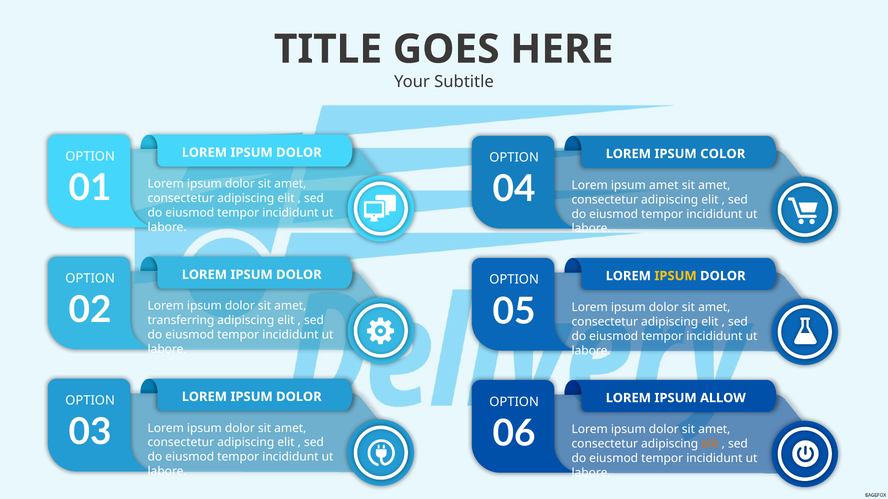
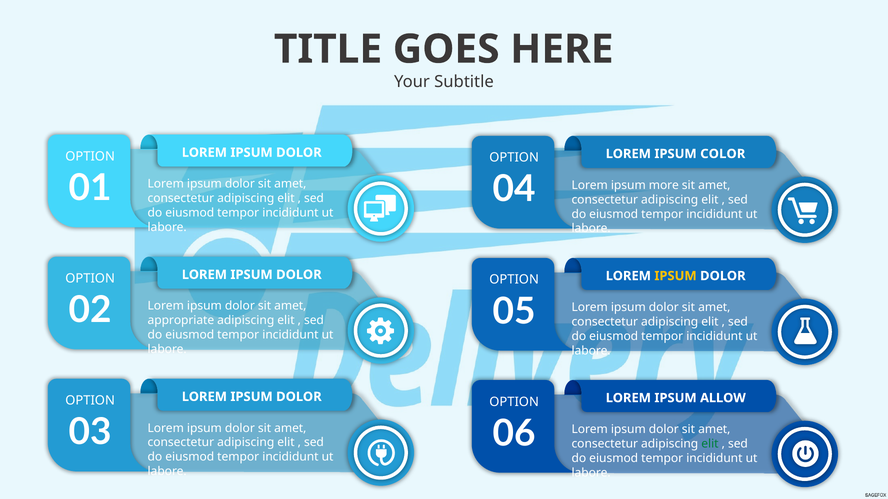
ipsum amet: amet -> more (664, 185)
transferring: transferring -> appropriate (181, 321)
elit colour: orange -> green (710, 444)
